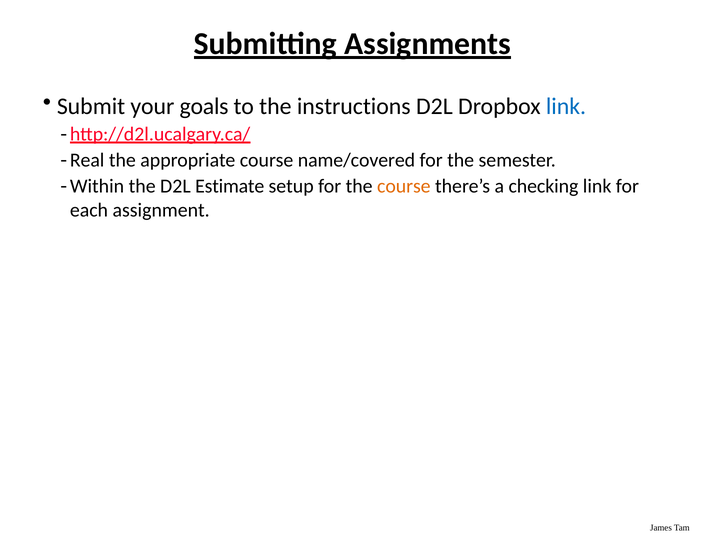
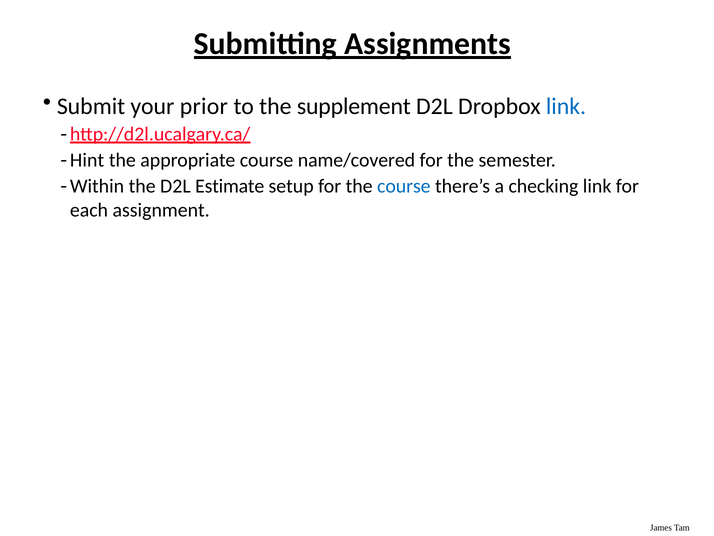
goals: goals -> prior (204, 106)
instructions: instructions -> supplement (354, 106)
Real: Real -> Hint (87, 160)
course colour: orange -> blue (404, 186)
